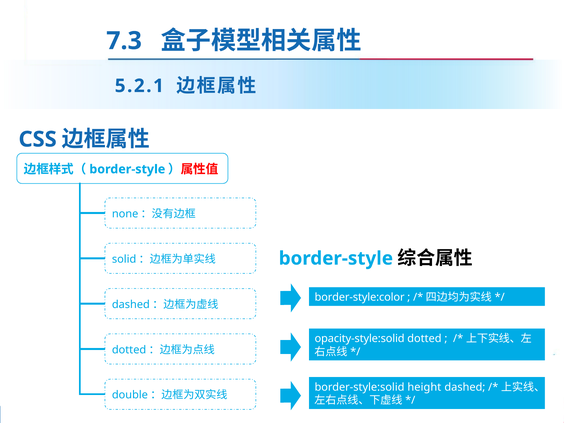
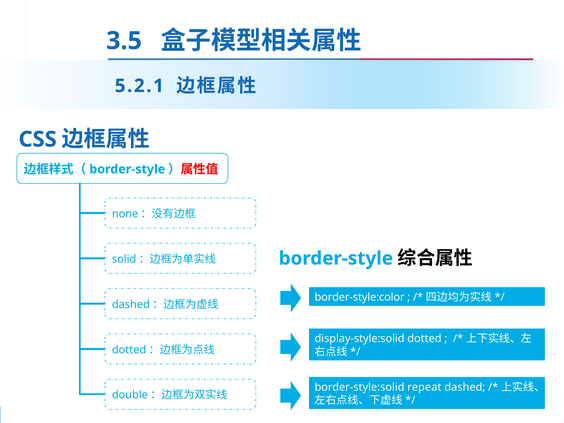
7.3: 7.3 -> 3.5 (124, 41)
opacity-style:solid: opacity-style:solid -> display-style:solid (360, 339)
height: height -> repeat (424, 387)
